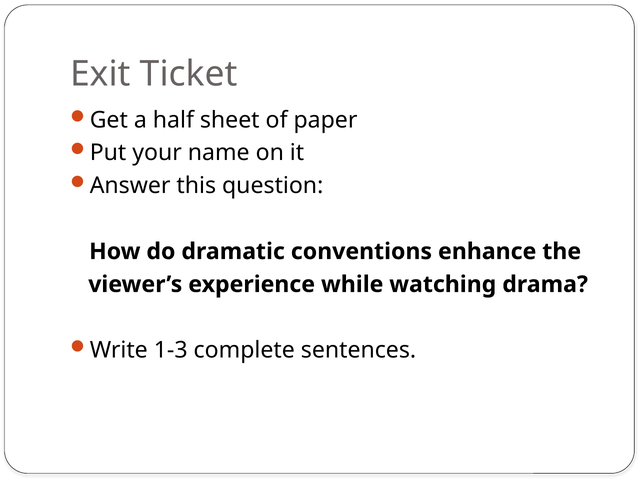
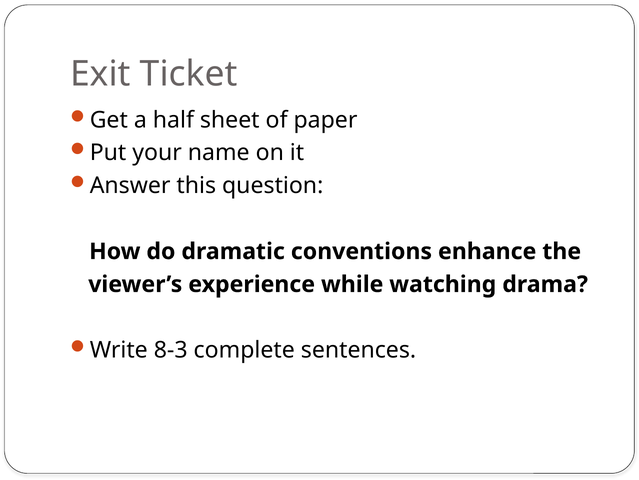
1-3: 1-3 -> 8-3 (171, 350)
